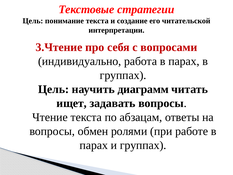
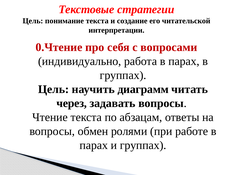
3.Чтение: 3.Чтение -> 0.Чтение (59, 47)
ищет: ищет -> через (72, 103)
